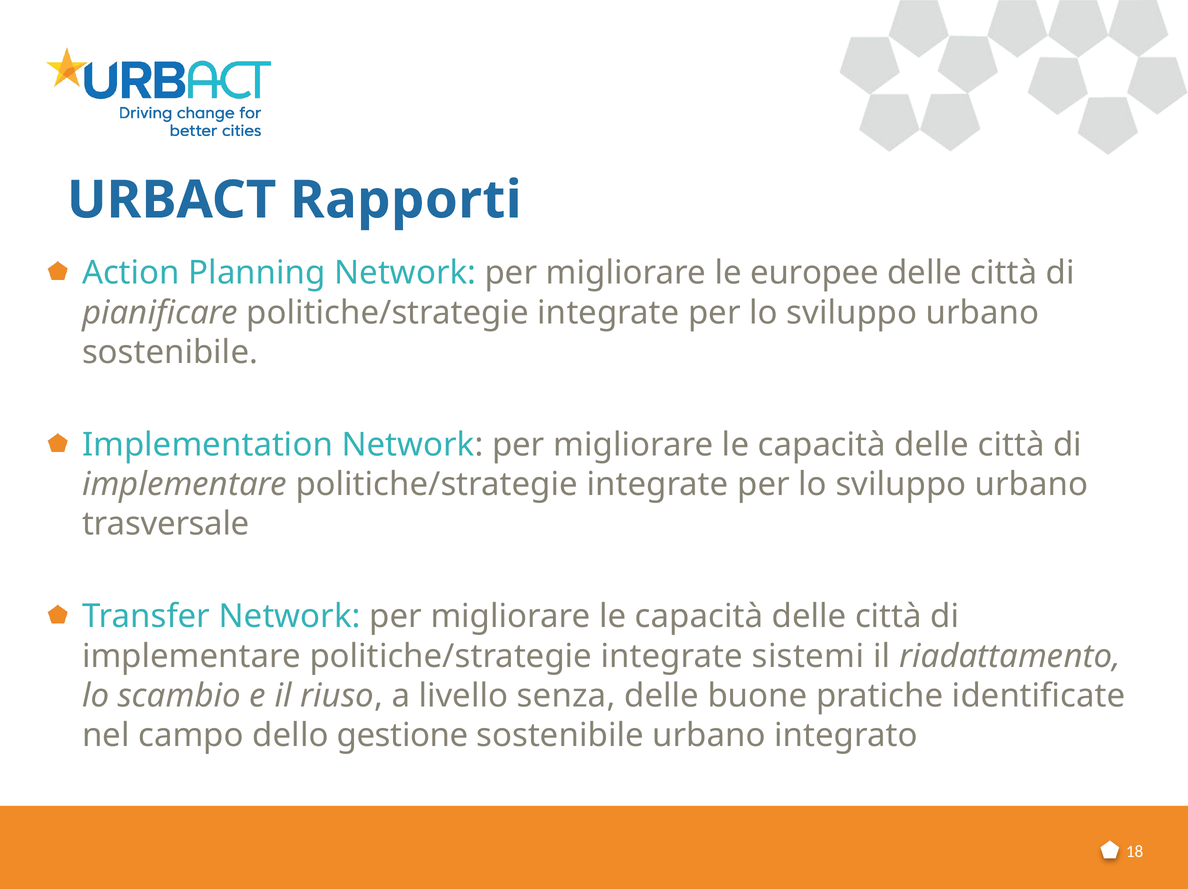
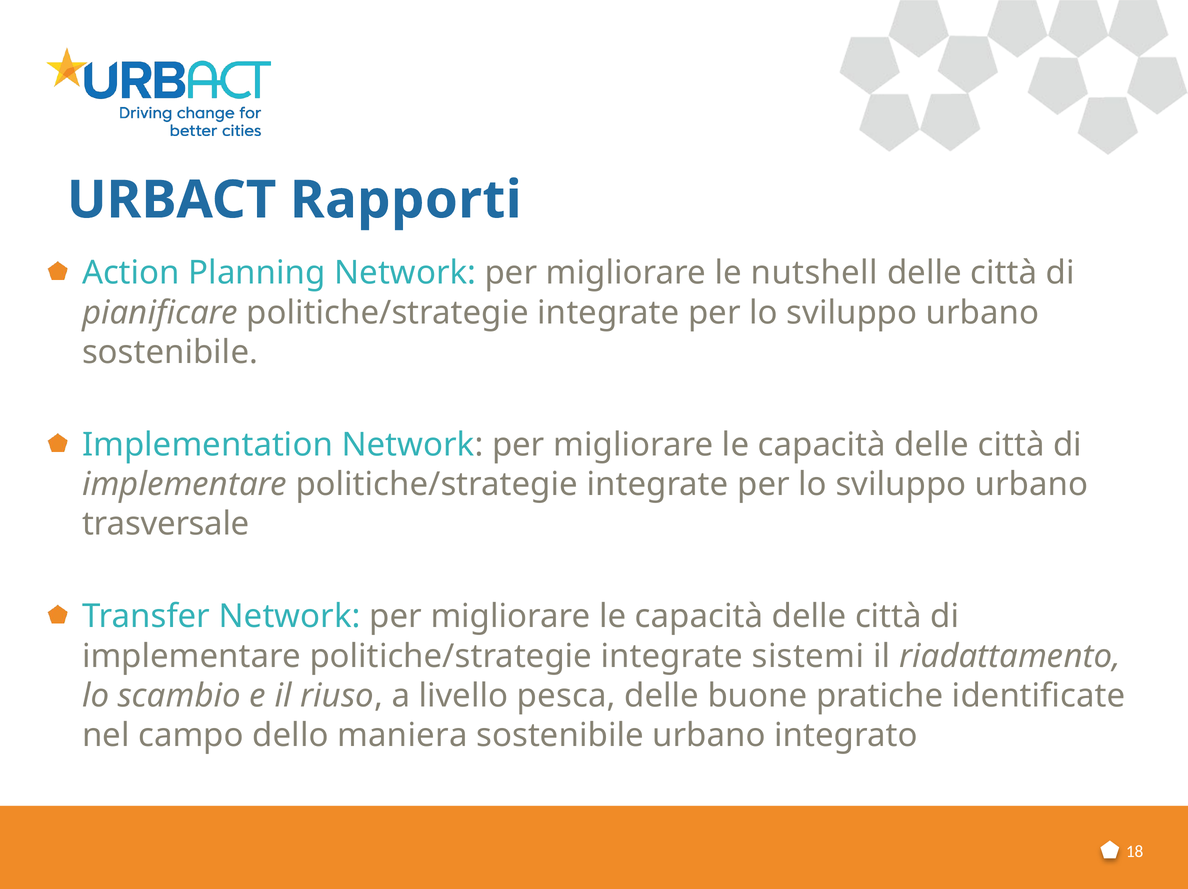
europee: europee -> nutshell (814, 273)
senza: senza -> pesca (566, 696)
gestione: gestione -> maniera (402, 735)
